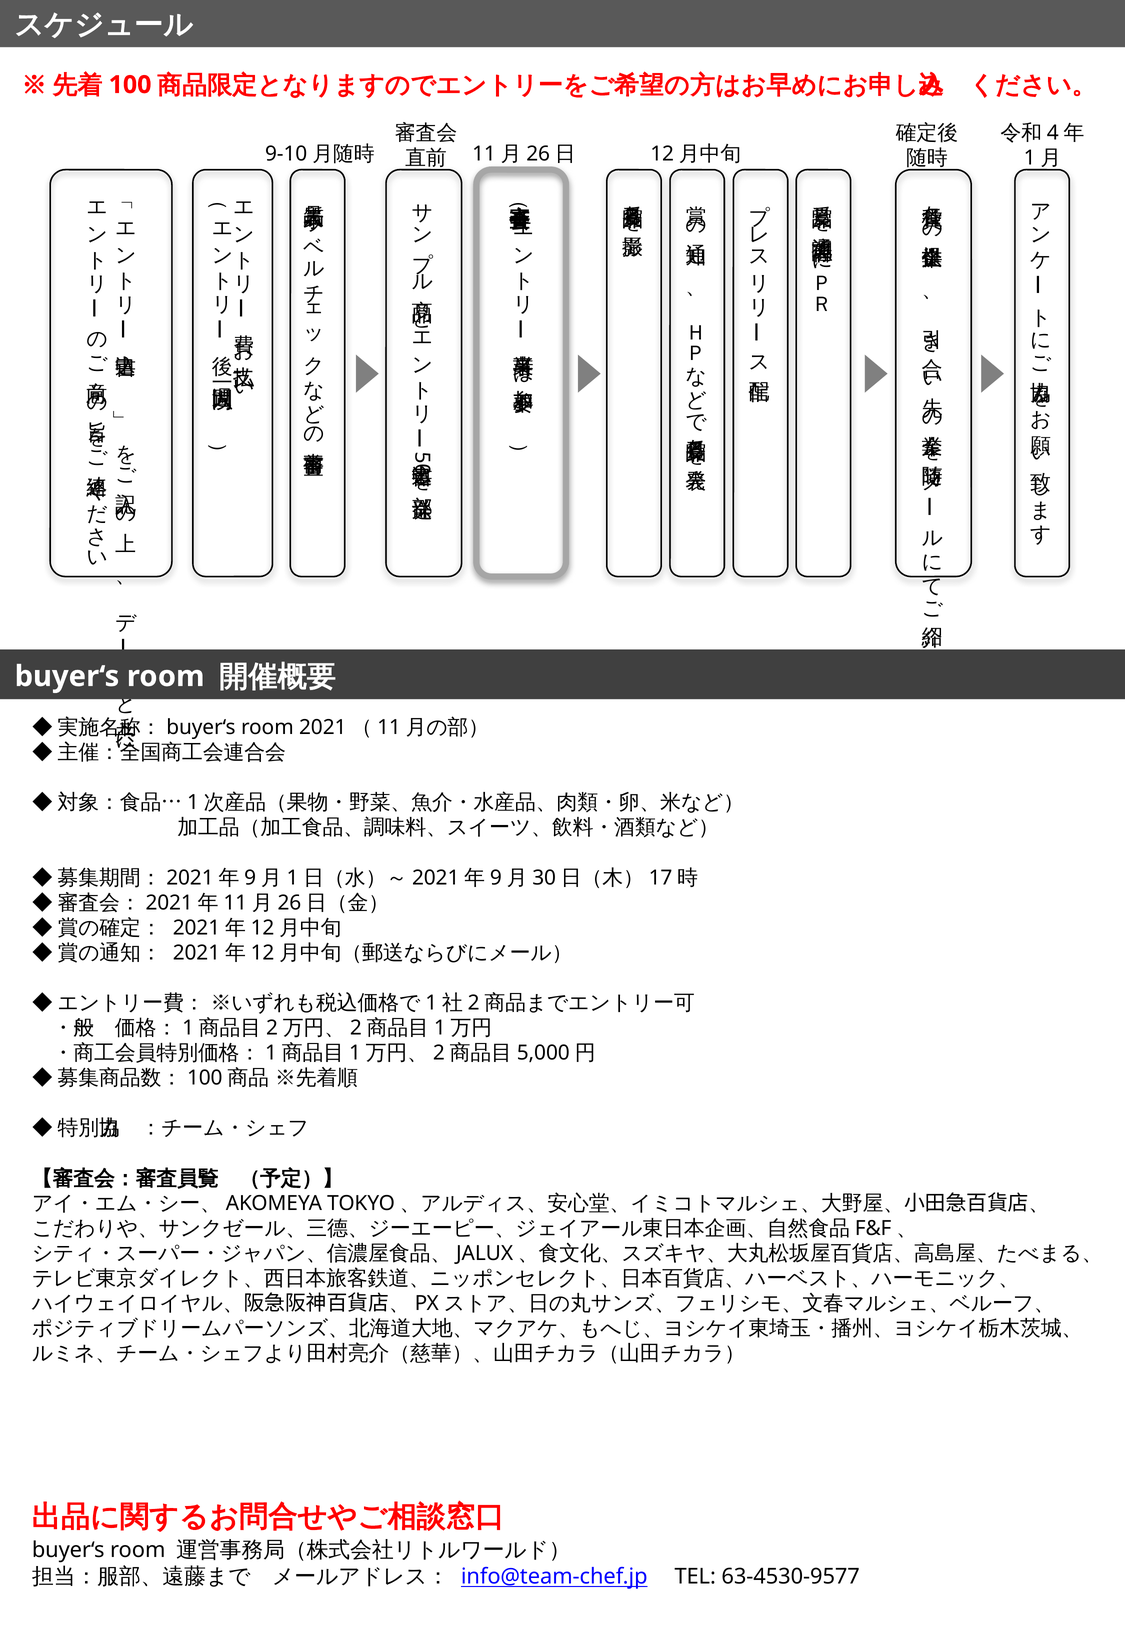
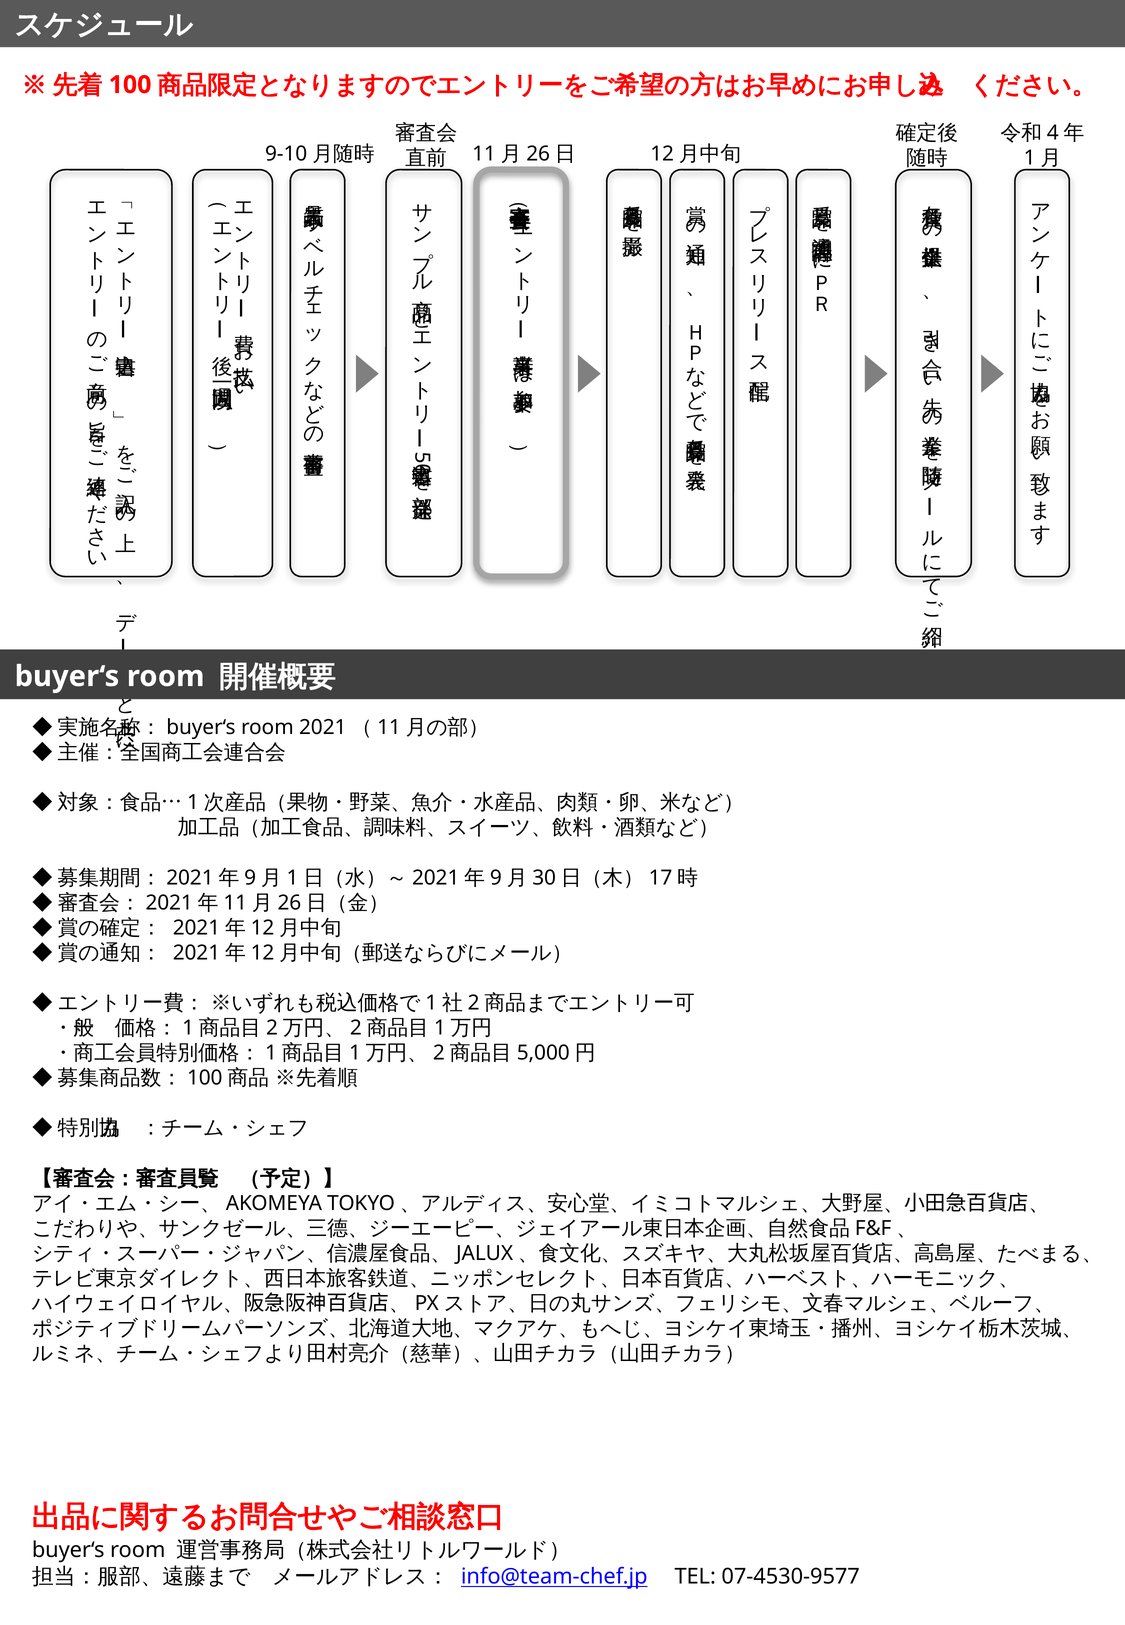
63-4530-9577: 63-4530-9577 -> 07-4530-9577 (791, 1576)
